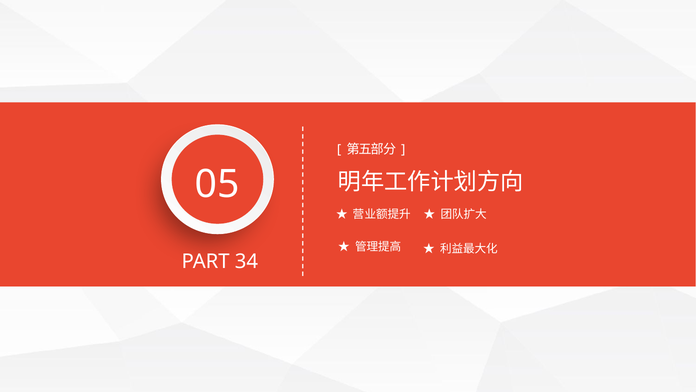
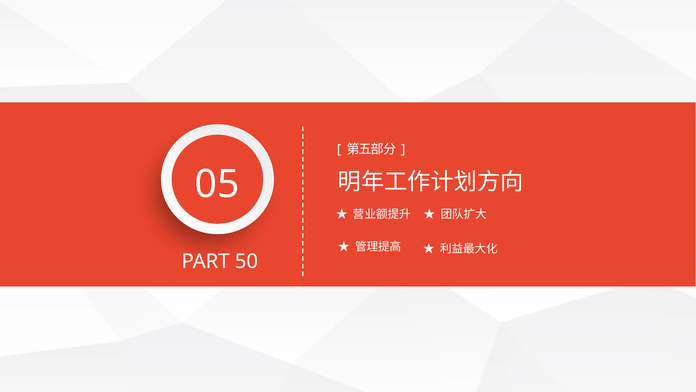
34: 34 -> 50 (246, 261)
